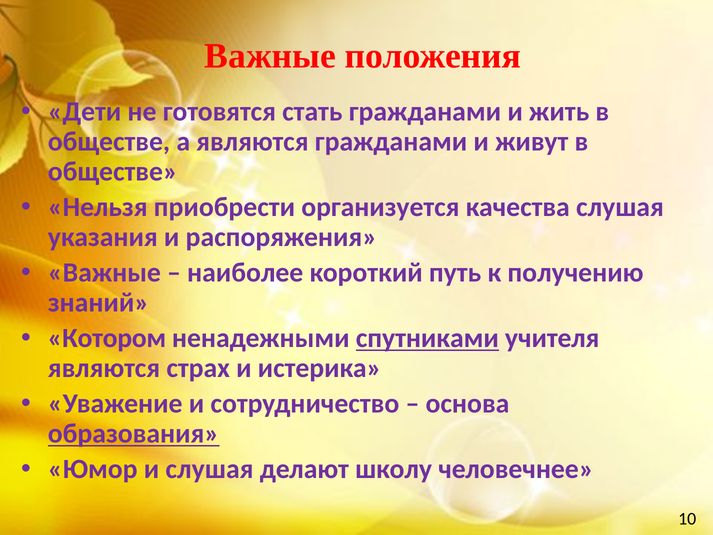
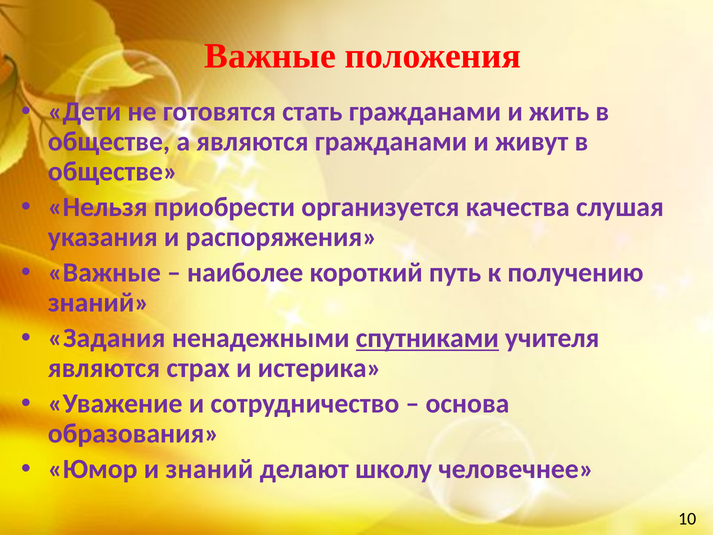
Котором: Котором -> Задания (107, 338)
образования underline: present -> none (134, 433)
и слушая: слушая -> знаний (209, 469)
